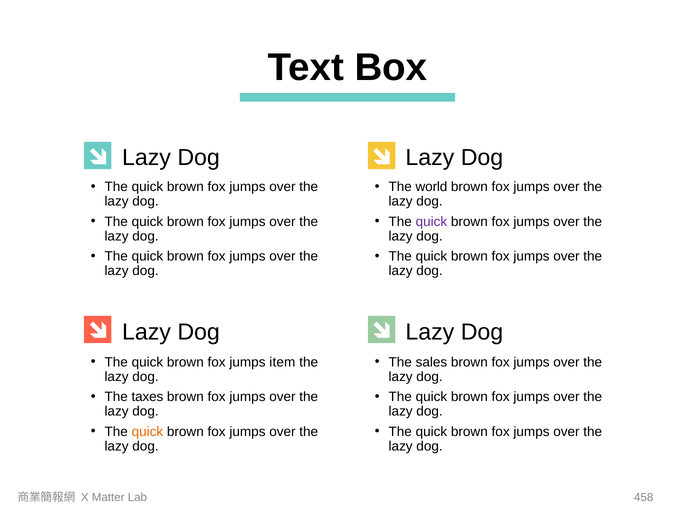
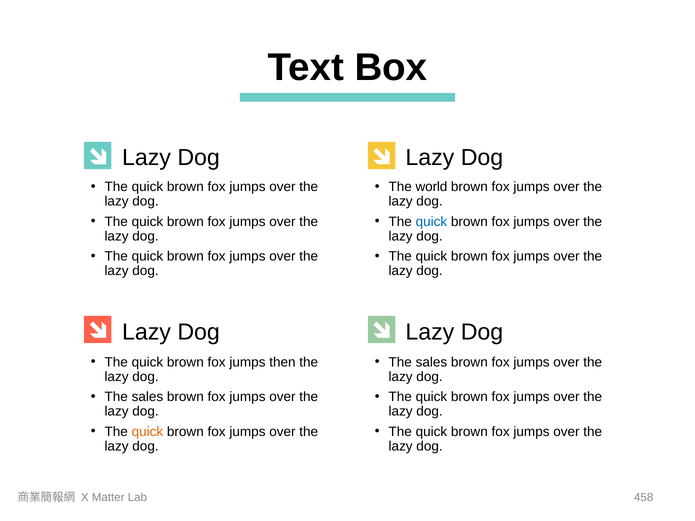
quick colour: purple -> blue (431, 222)
item: item -> then (282, 362)
taxes: taxes -> sales (147, 397)
